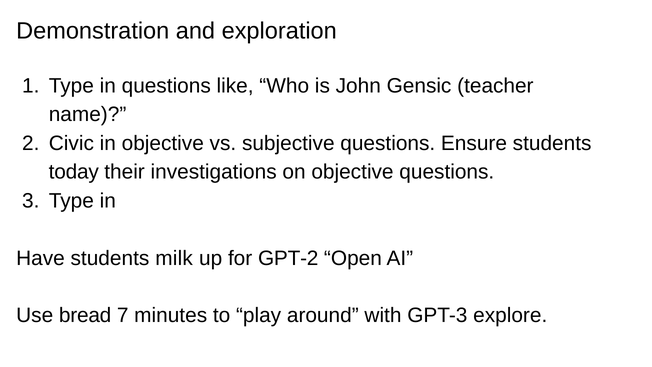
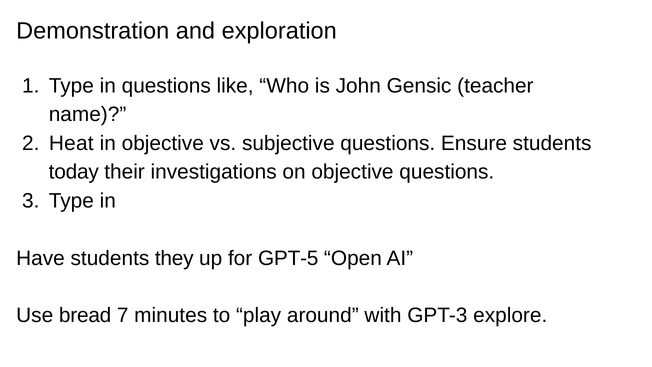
Civic: Civic -> Heat (71, 143)
milk: milk -> they (174, 258)
GPT-2: GPT-2 -> GPT-5 (288, 258)
